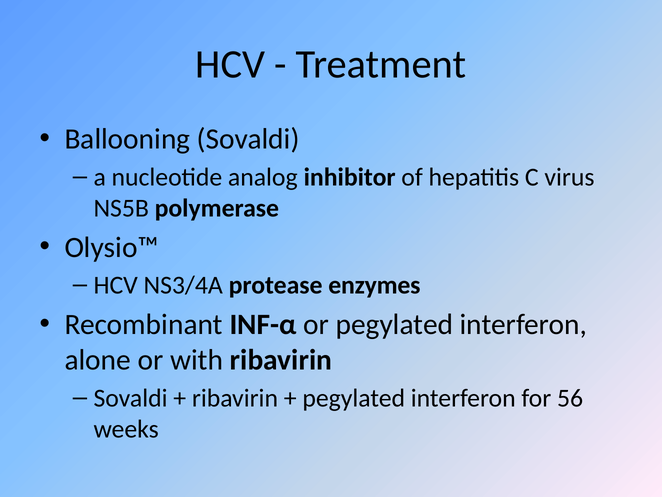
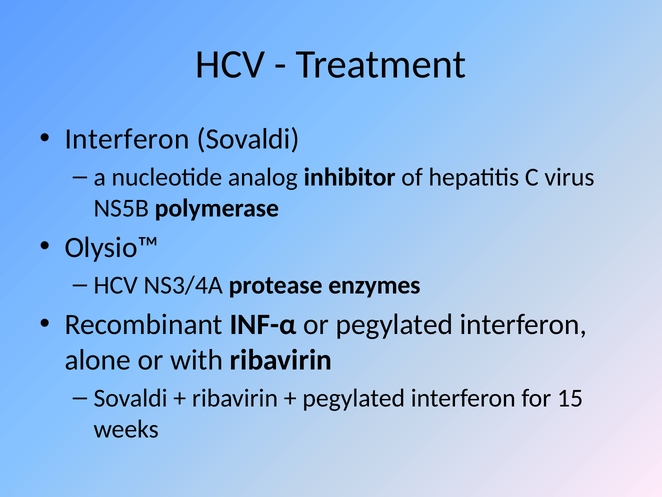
Ballooning: Ballooning -> Interferon (127, 139)
56: 56 -> 15 (570, 398)
